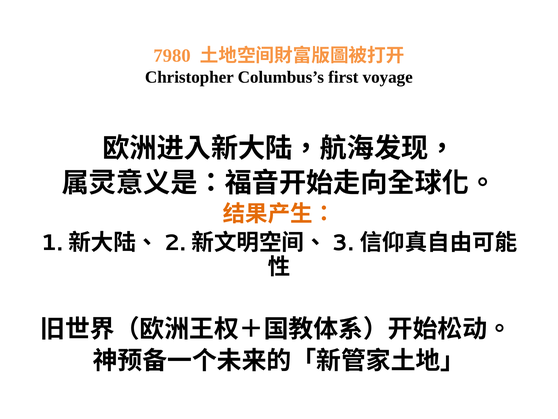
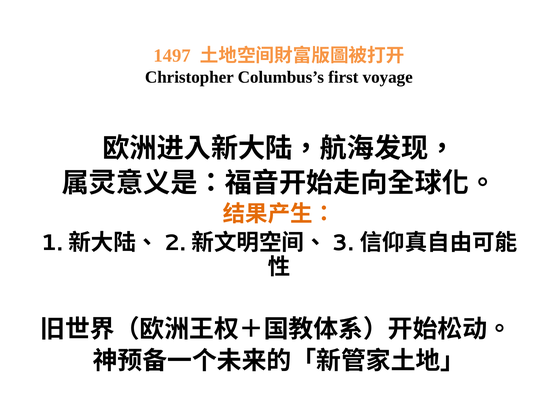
7980: 7980 -> 1497 (172, 56)
